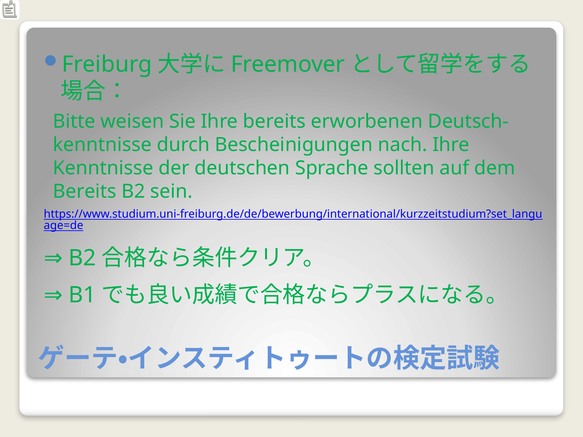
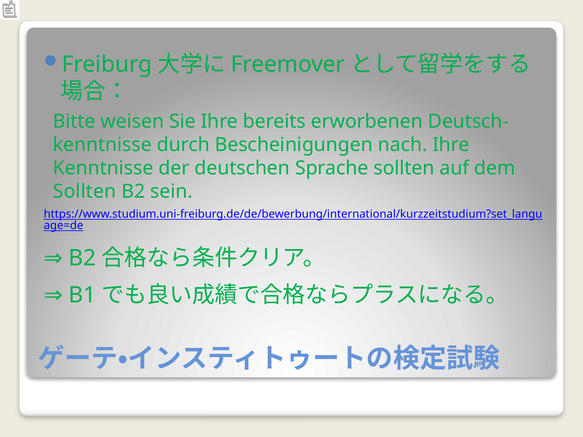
Bereits: Bereits -> Sollten (85, 191)
